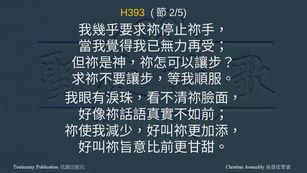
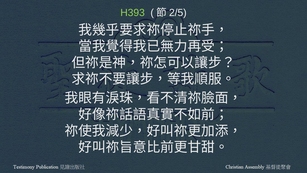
H393 colour: yellow -> light green (133, 13)
